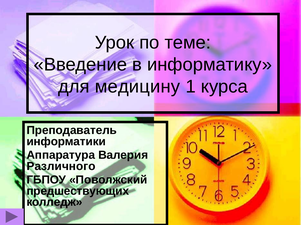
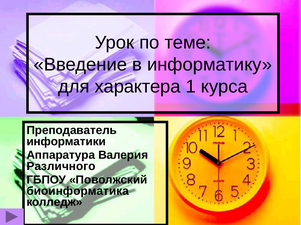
медицину: медицину -> характера (138, 87)
предшествующих: предшествующих -> биоинформатика (78, 192)
